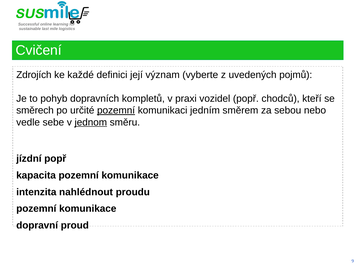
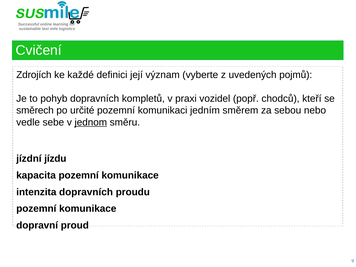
pozemní underline: present -> none (116, 110)
jízdní popř: popř -> jízdu (55, 159)
intenzita nahlédnout: nahlédnout -> dopravních (86, 192)
